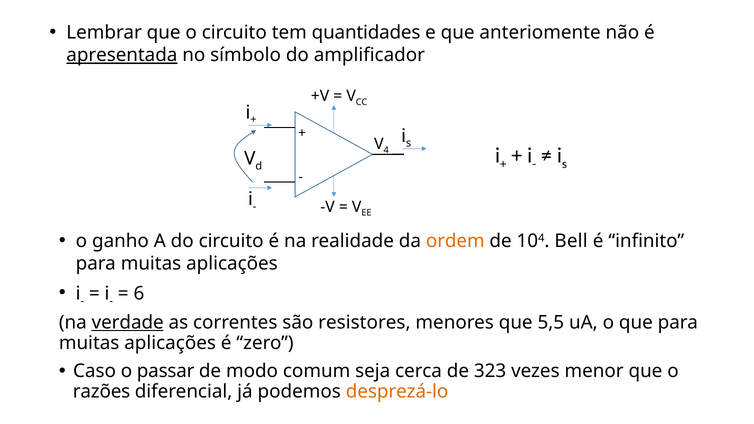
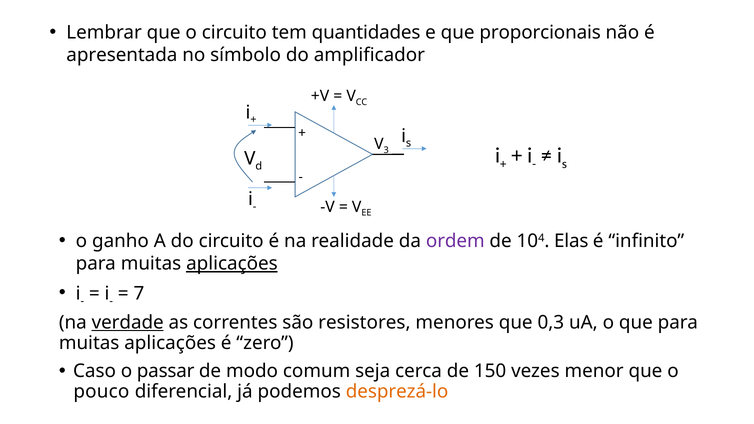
anteriomente: anteriomente -> proporcionais (540, 32)
apresentada underline: present -> none (122, 55)
4: 4 -> 3 (386, 150)
ordem colour: orange -> purple (455, 241)
Bell: Bell -> Elas (571, 241)
aplicações underline: none -> present (232, 264)
6: 6 -> 7 (139, 294)
5,5: 5,5 -> 0,3 (551, 323)
323: 323 -> 150 (490, 371)
razões: razões -> pouco (101, 392)
